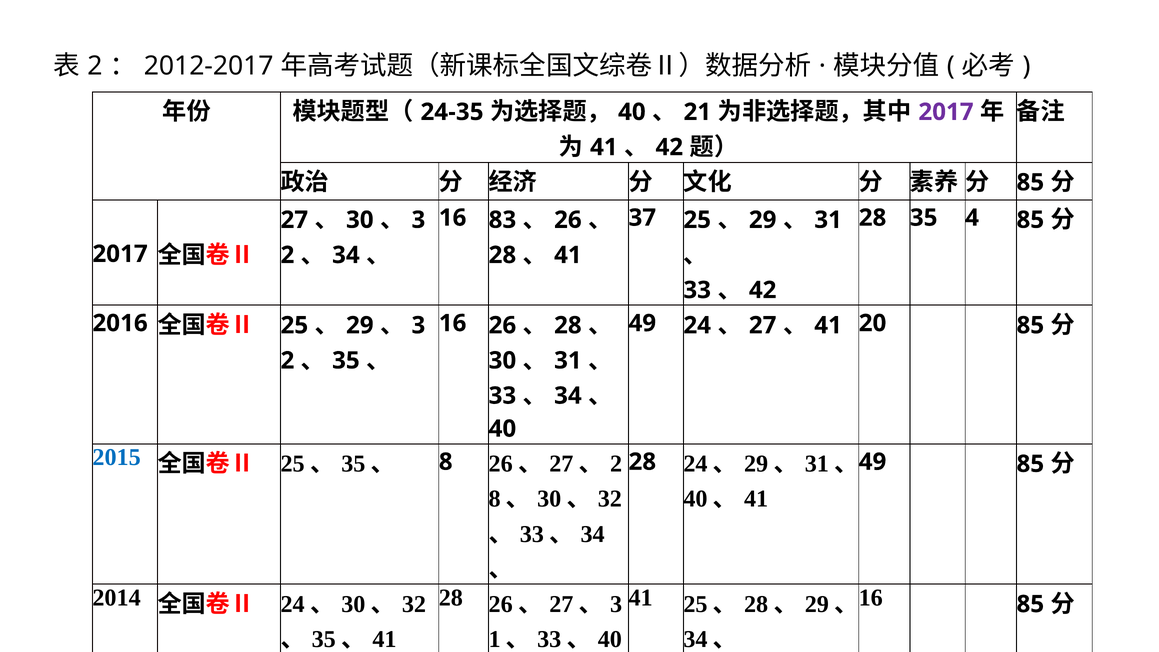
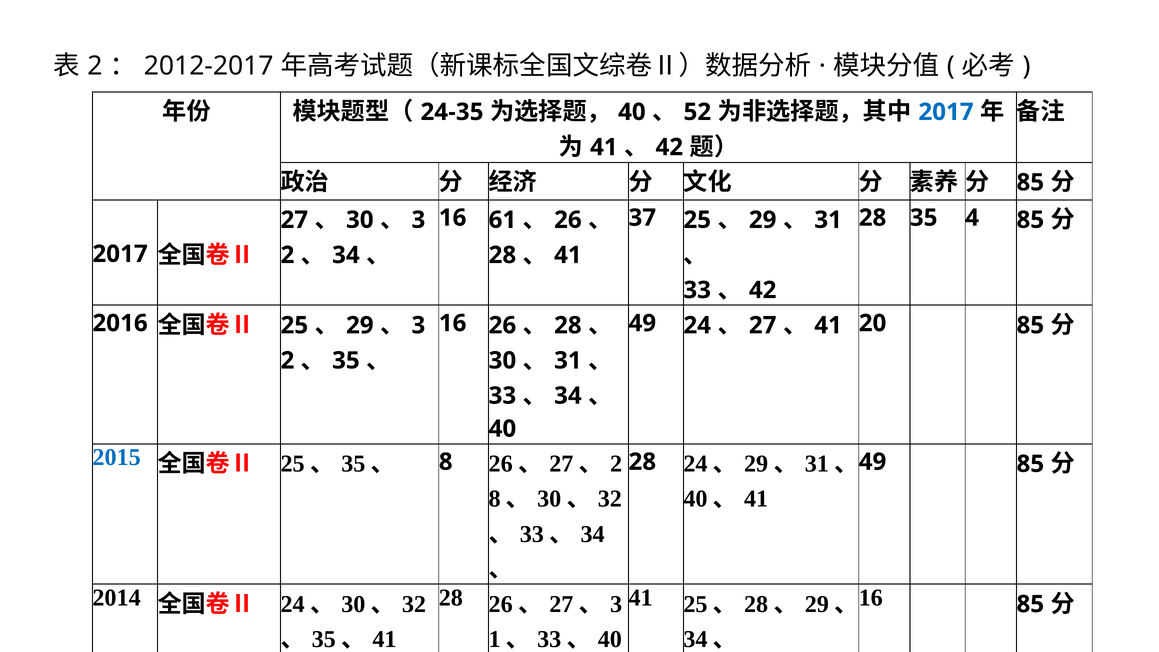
21: 21 -> 52 (697, 112)
2017 colour: purple -> blue (946, 112)
83: 83 -> 61 (502, 220)
